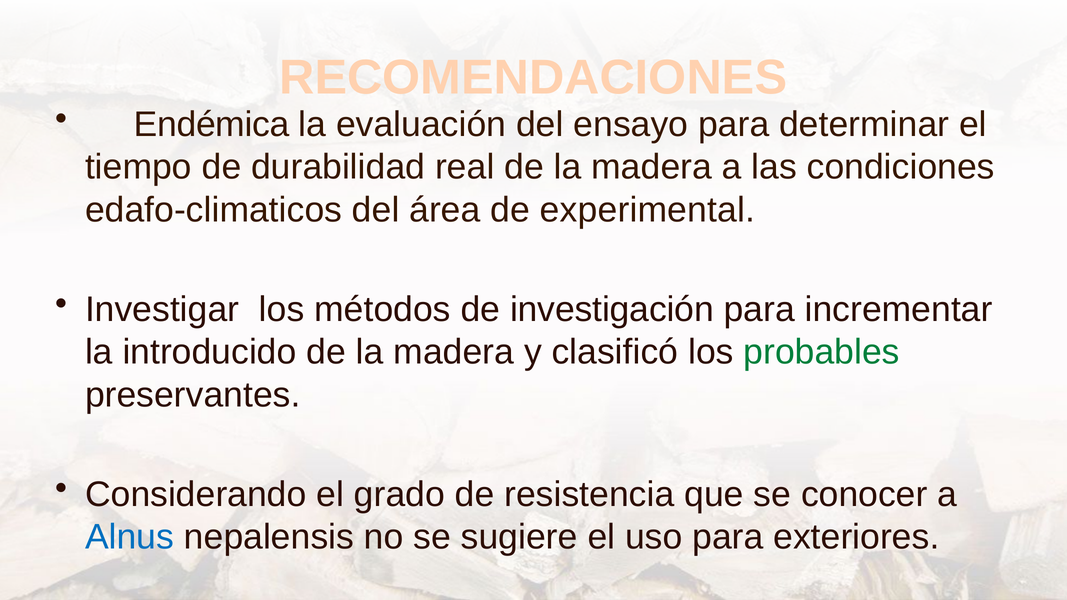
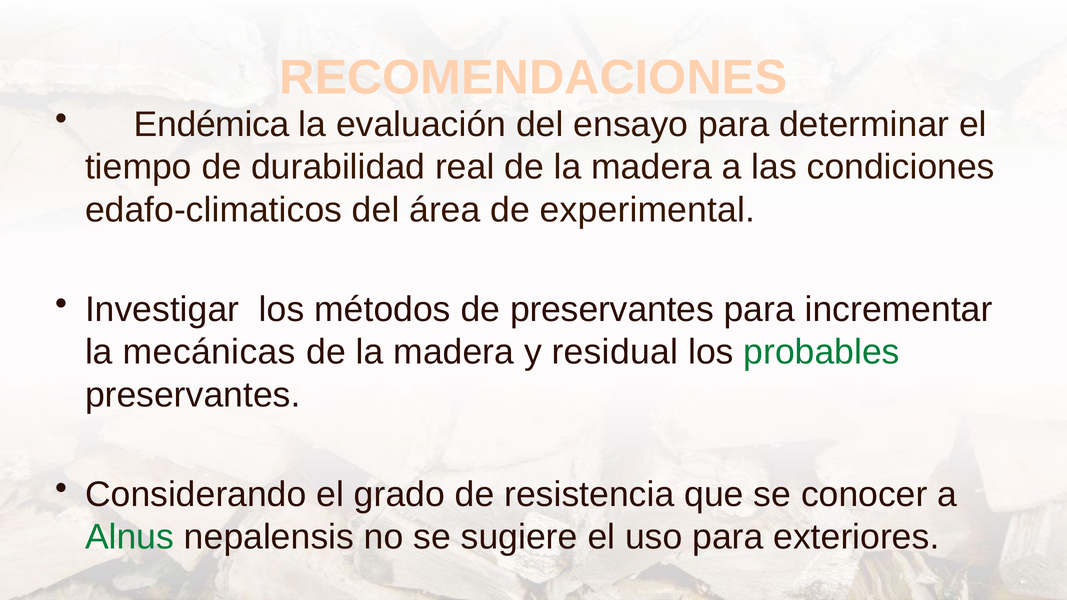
de investigación: investigación -> preservantes (612, 310)
introducido: introducido -> mecánicas (209, 352)
clasificó: clasificó -> residual (615, 352)
Alnus colour: blue -> green (130, 537)
